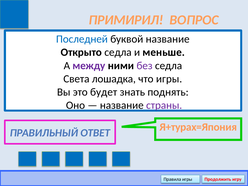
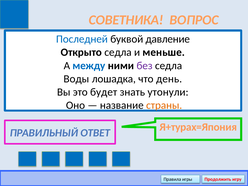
ПРИМИРИЛ: ПРИМИРИЛ -> СОВЕТНИКА (126, 20)
буквой название: название -> давление (168, 39)
между colour: purple -> blue (89, 66)
Света: Света -> Воды (76, 79)
что игры: игры -> день (169, 79)
поднять: поднять -> утонули (168, 92)
страны colour: purple -> orange (164, 105)
